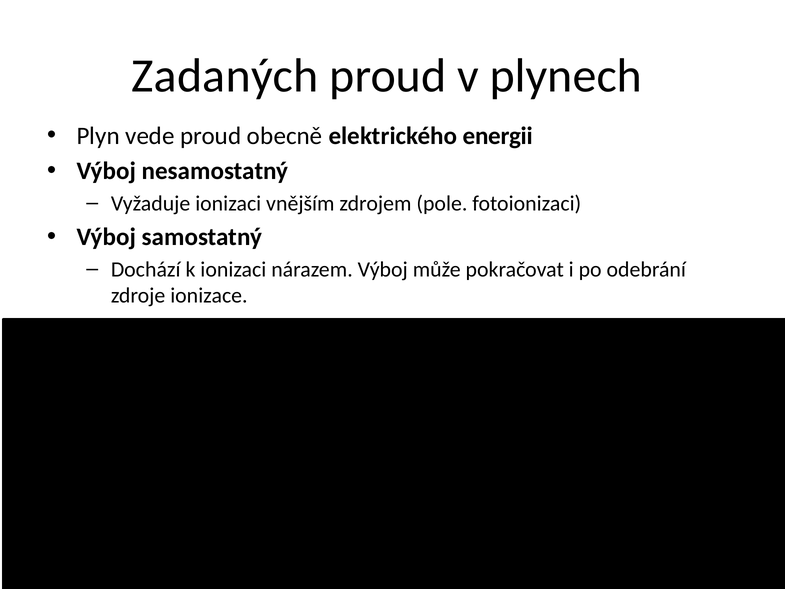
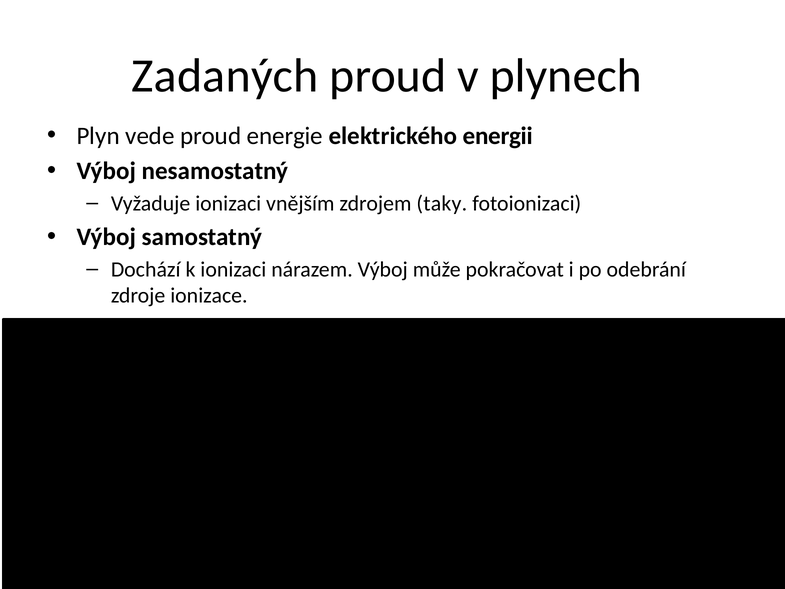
obecně: obecně -> energie (285, 136)
pole: pole -> taky (442, 203)
